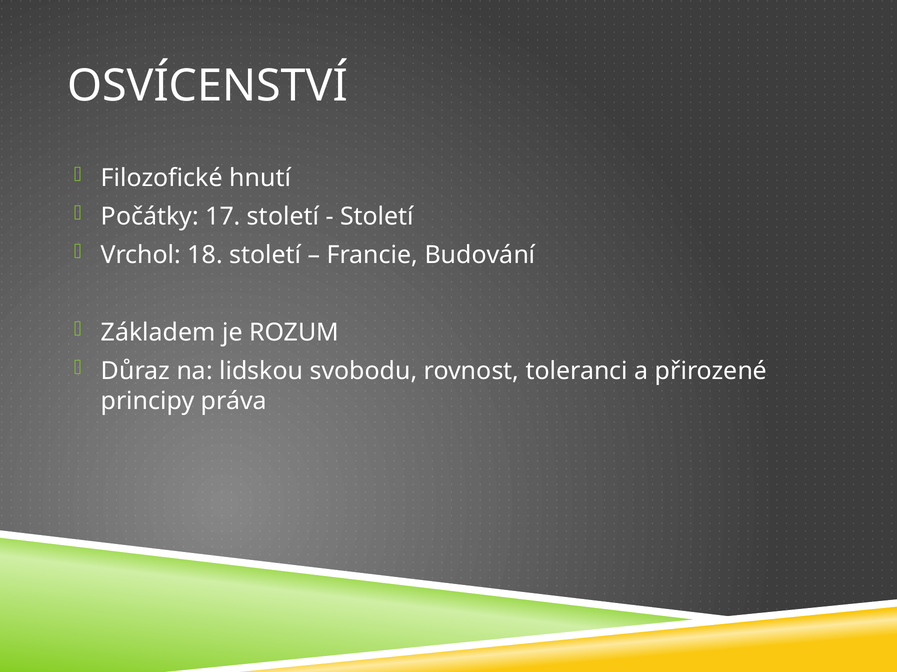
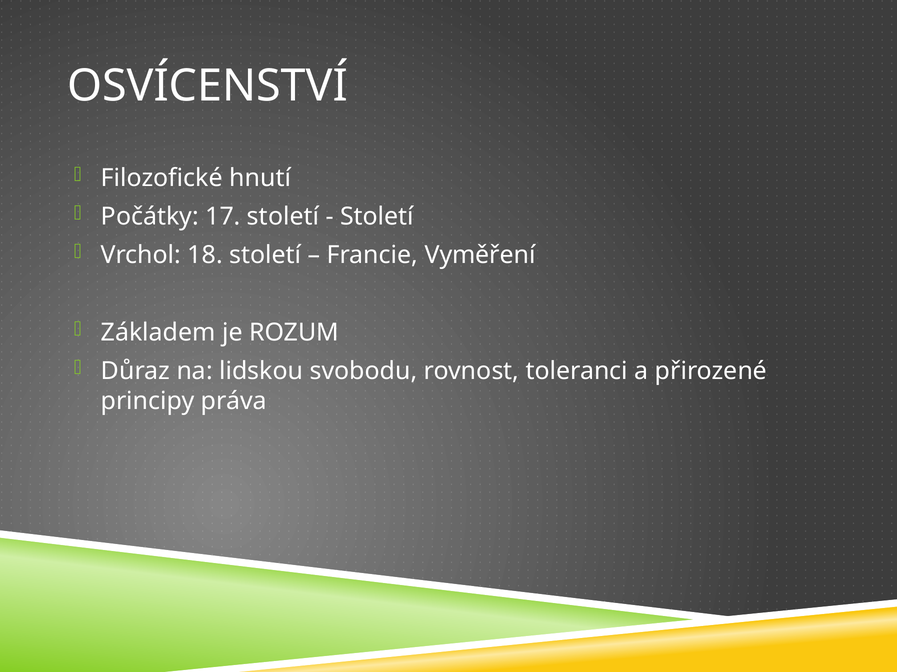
Budování: Budování -> Vyměření (480, 255)
